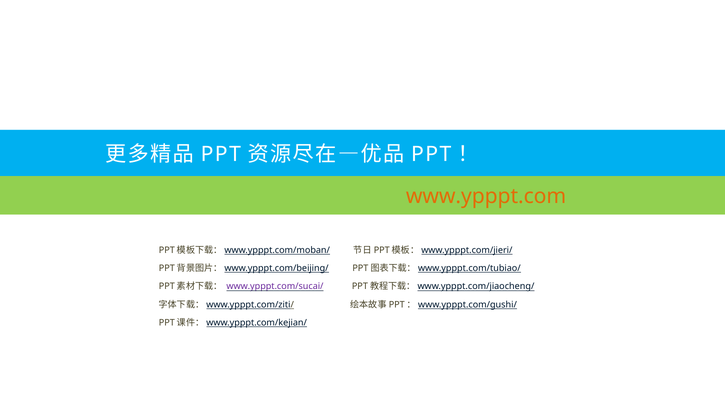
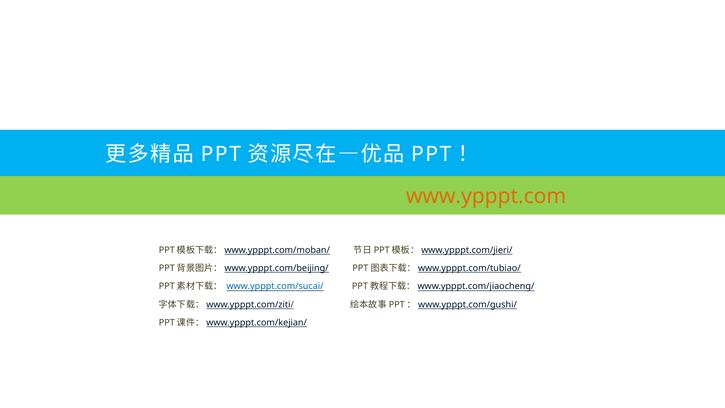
www.ypppt.com/sucai/ colour: purple -> blue (275, 286)
